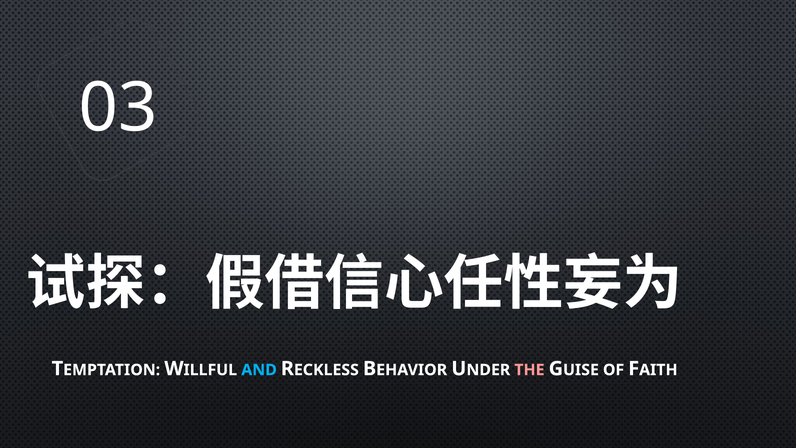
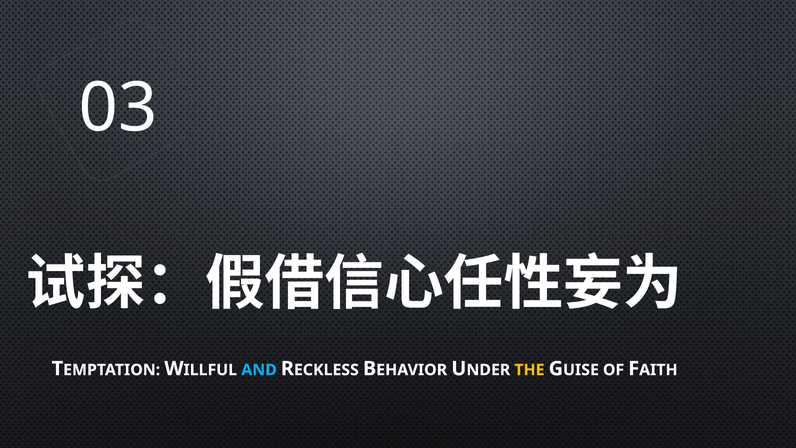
THE colour: pink -> yellow (529, 370)
